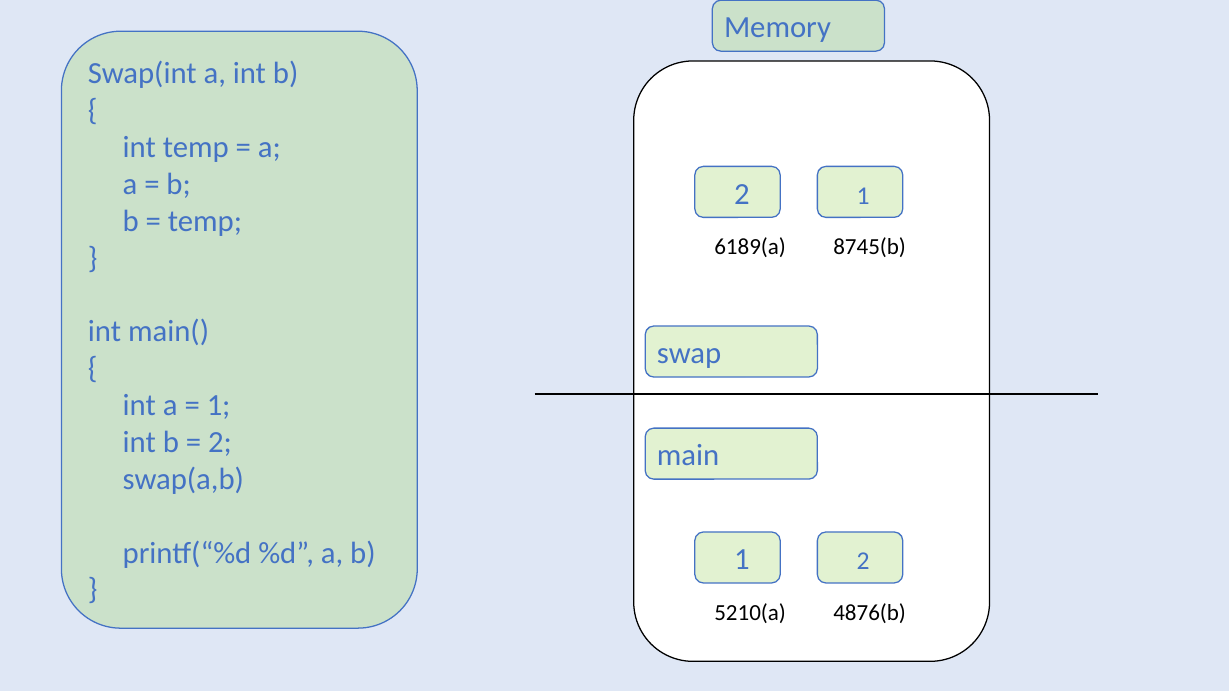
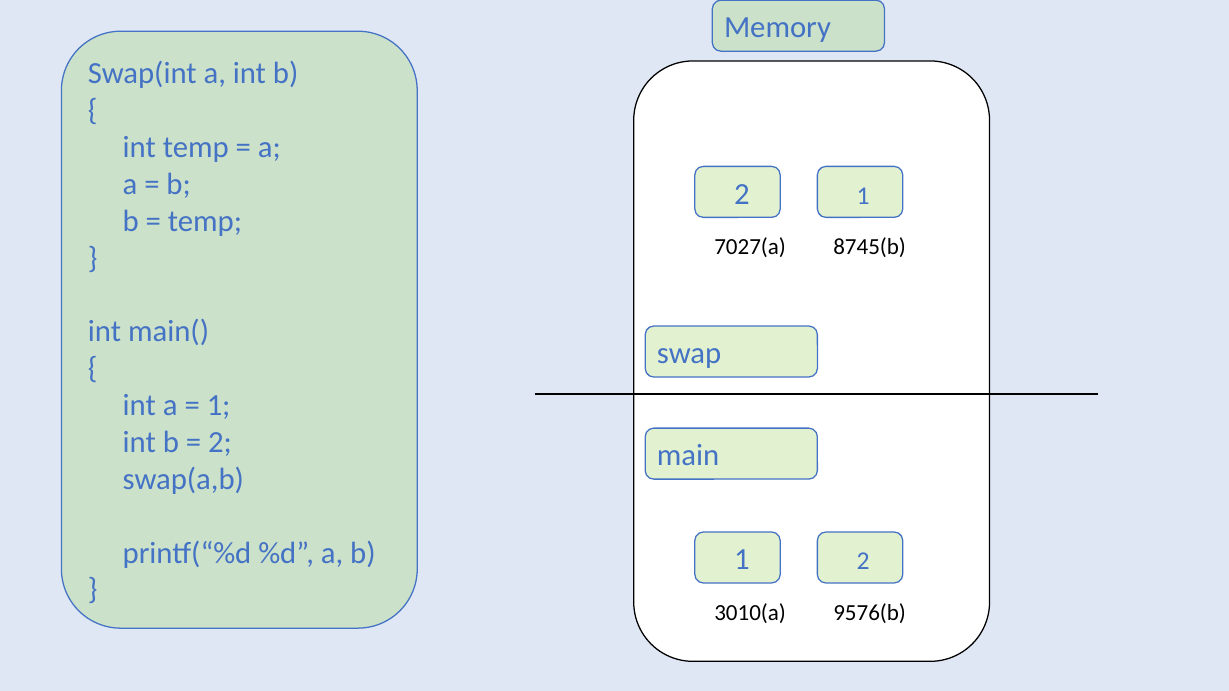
6189(a: 6189(a -> 7027(a (750, 247)
5210(a: 5210(a -> 3010(a (750, 613)
4876(b: 4876(b -> 9576(b (870, 613)
